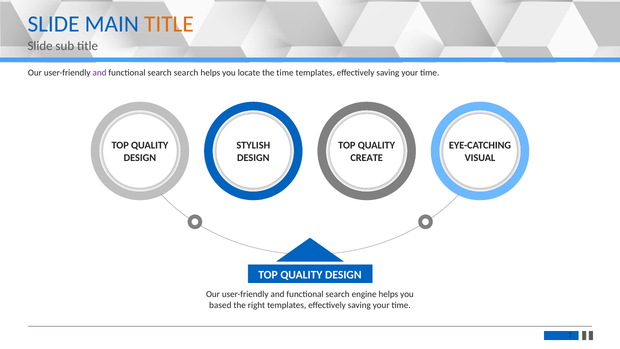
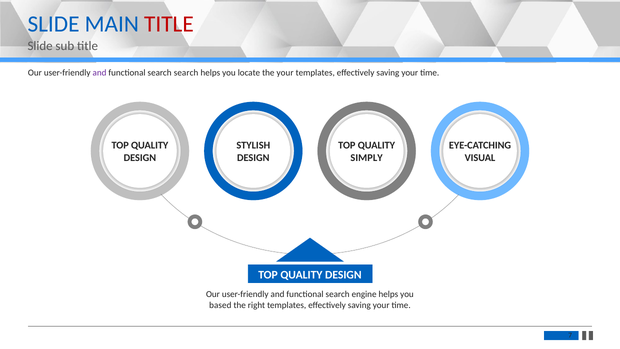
TITLE colour: orange -> red (169, 24)
the time: time -> your (285, 73)
CREATE: CREATE -> SIMPLY (367, 158)
